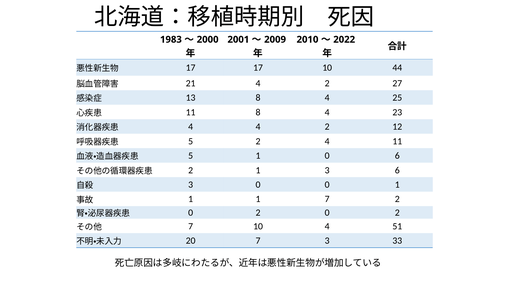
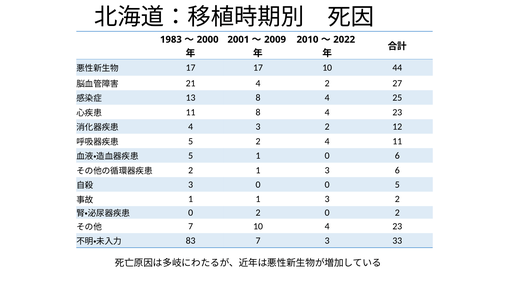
4 4: 4 -> 3 (258, 127)
0 1: 1 -> 5 (397, 185)
1 1 7: 7 -> 3 (327, 199)
10 4 51: 51 -> 23 (397, 226)
20: 20 -> 83 (191, 241)
